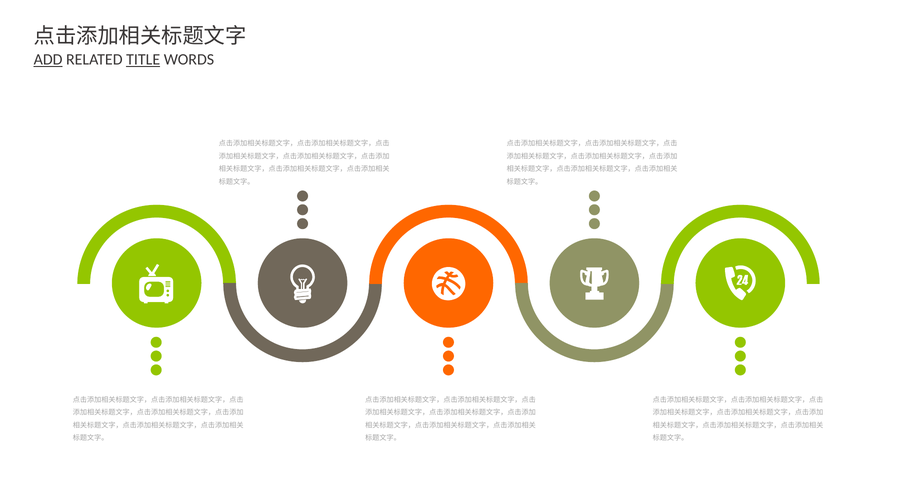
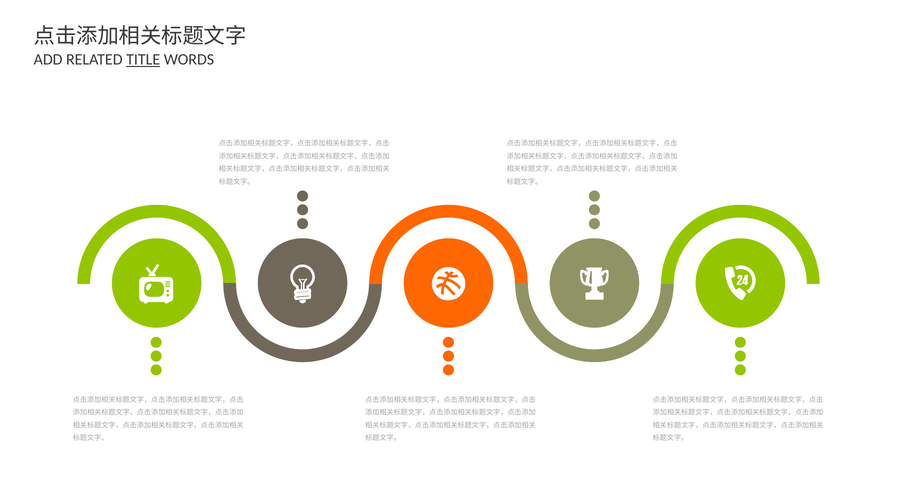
ADD underline: present -> none (48, 60)
